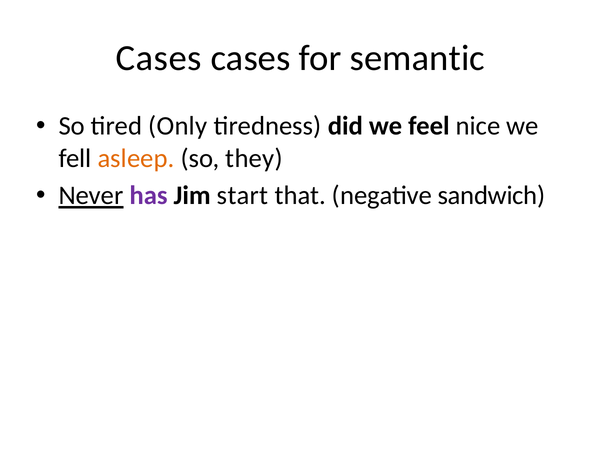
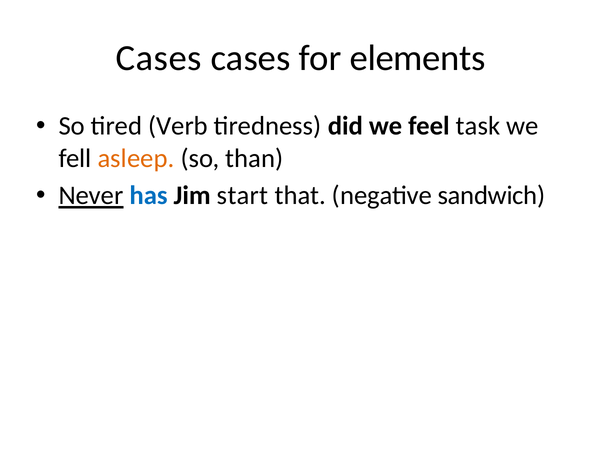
semantic: semantic -> elements (418, 58)
Only: Only -> Verb (178, 126)
nice: nice -> task (478, 126)
they: they -> than (254, 158)
has colour: purple -> blue (148, 196)
